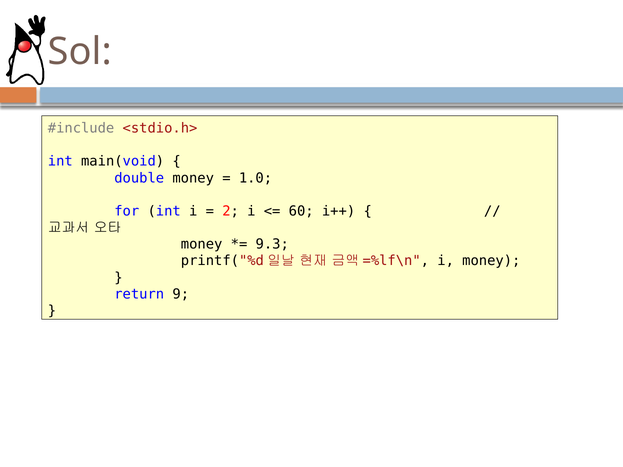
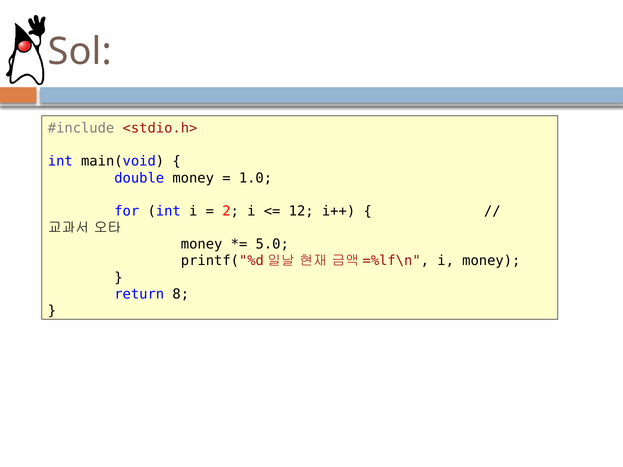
60: 60 -> 12 (301, 211)
9.3: 9.3 -> 5.0 (272, 244)
9: 9 -> 8 (181, 294)
